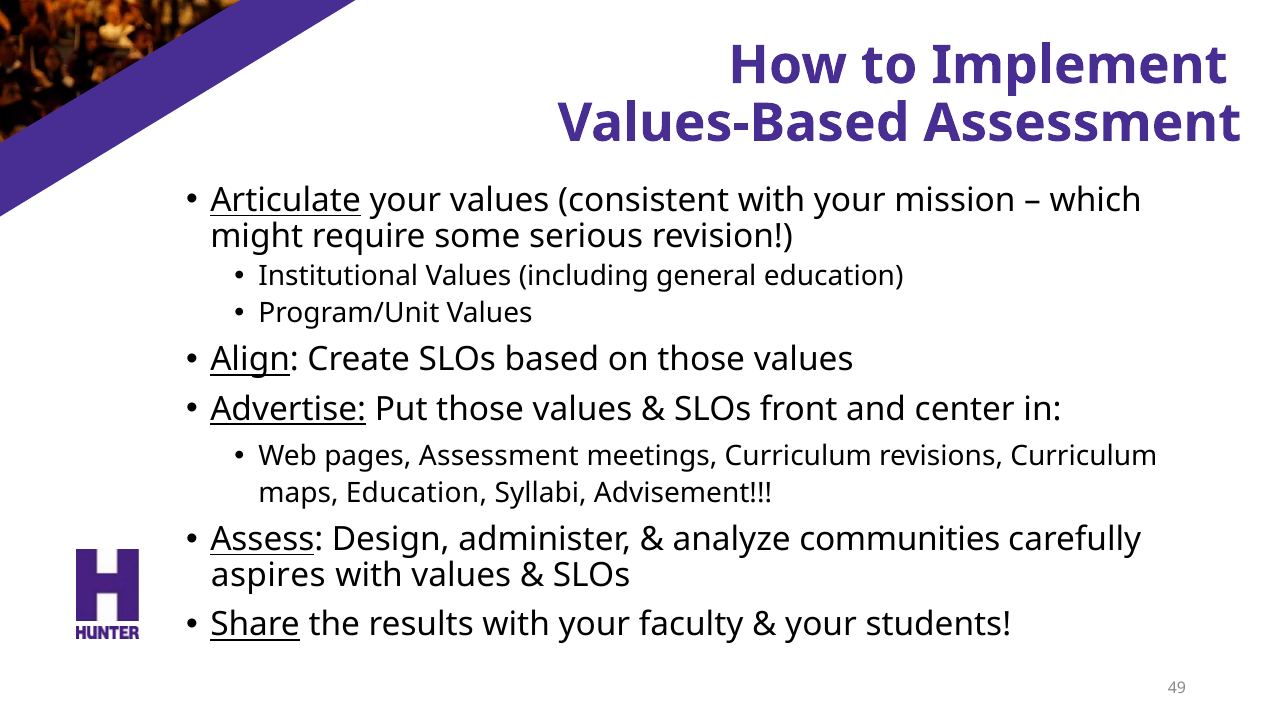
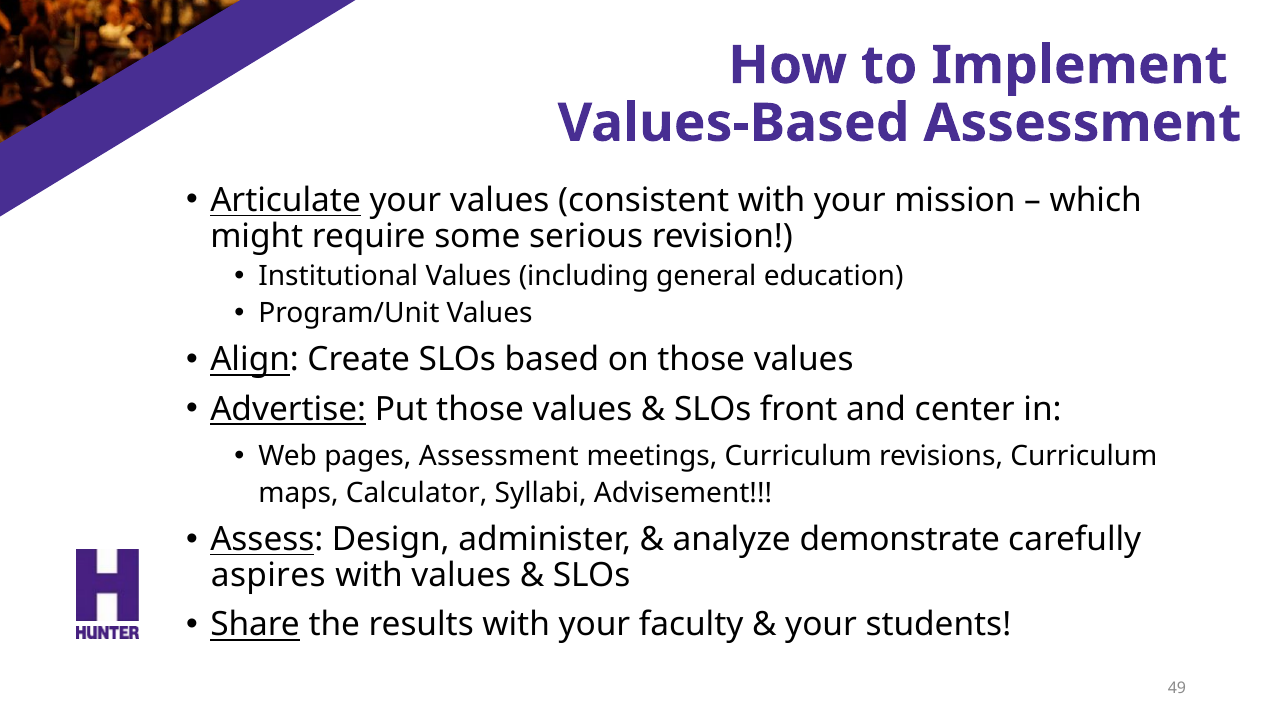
maps Education: Education -> Calculator (417, 493)
communities: communities -> demonstrate (900, 540)
